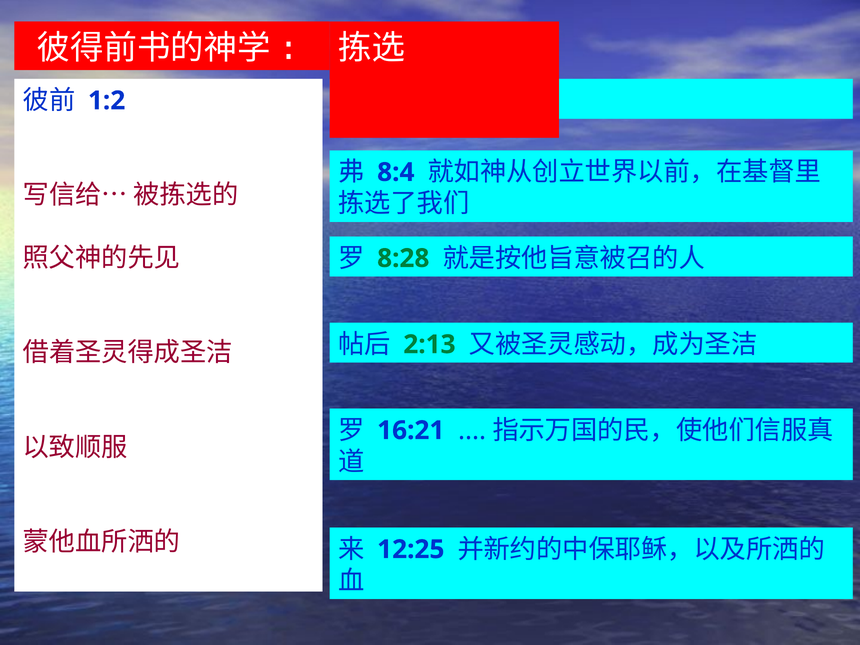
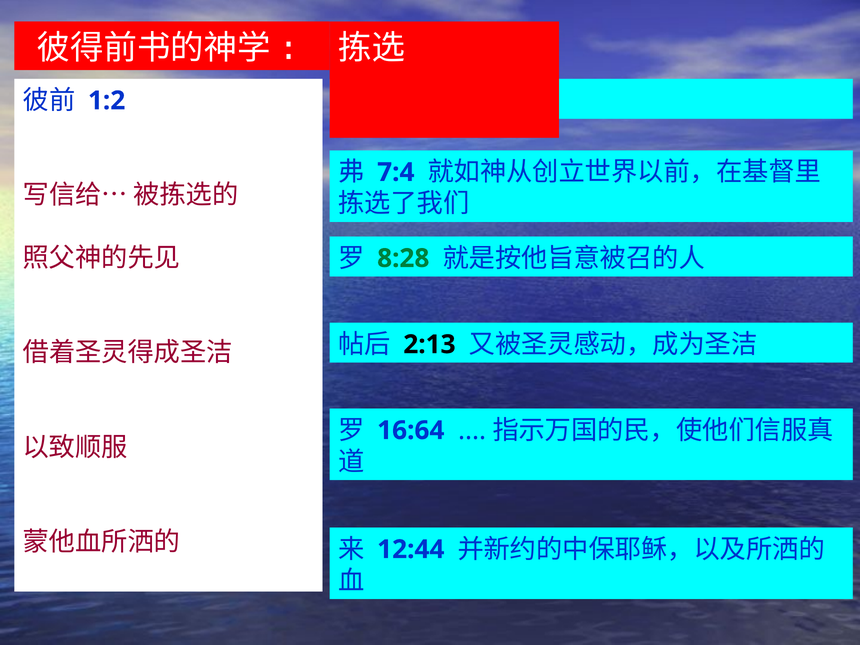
8:4: 8:4 -> 7:4 (396, 172)
2:13 colour: green -> black (429, 344)
16:21: 16:21 -> 16:64 (411, 430)
12:25: 12:25 -> 12:44 (411, 549)
